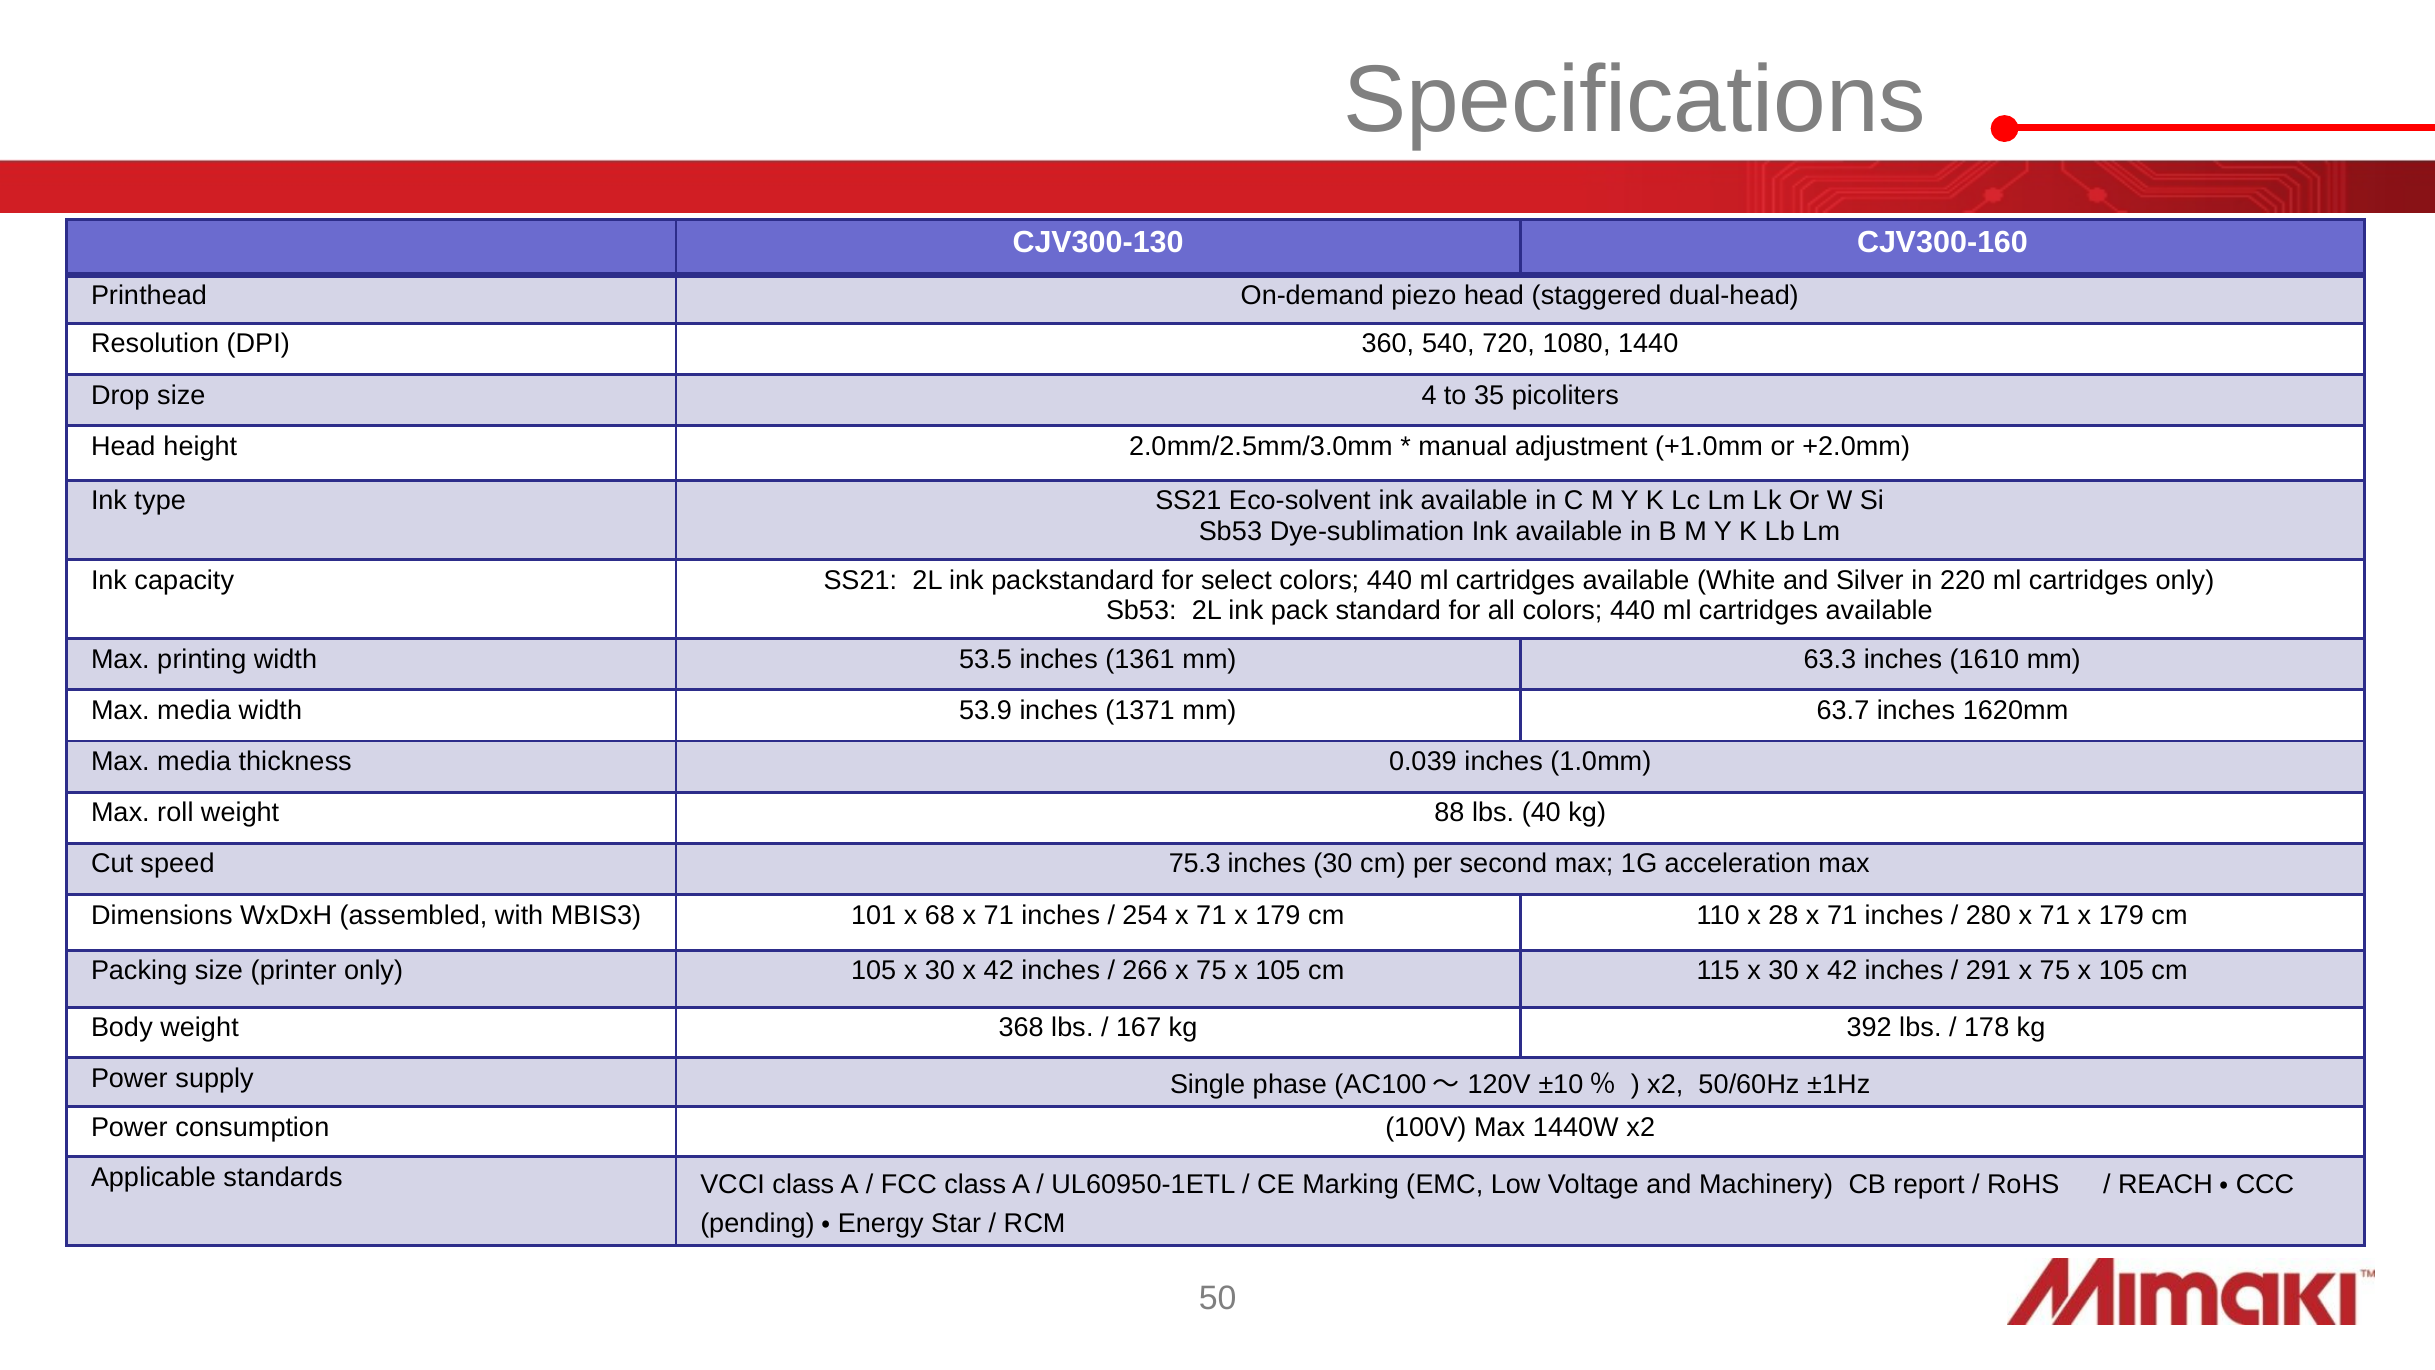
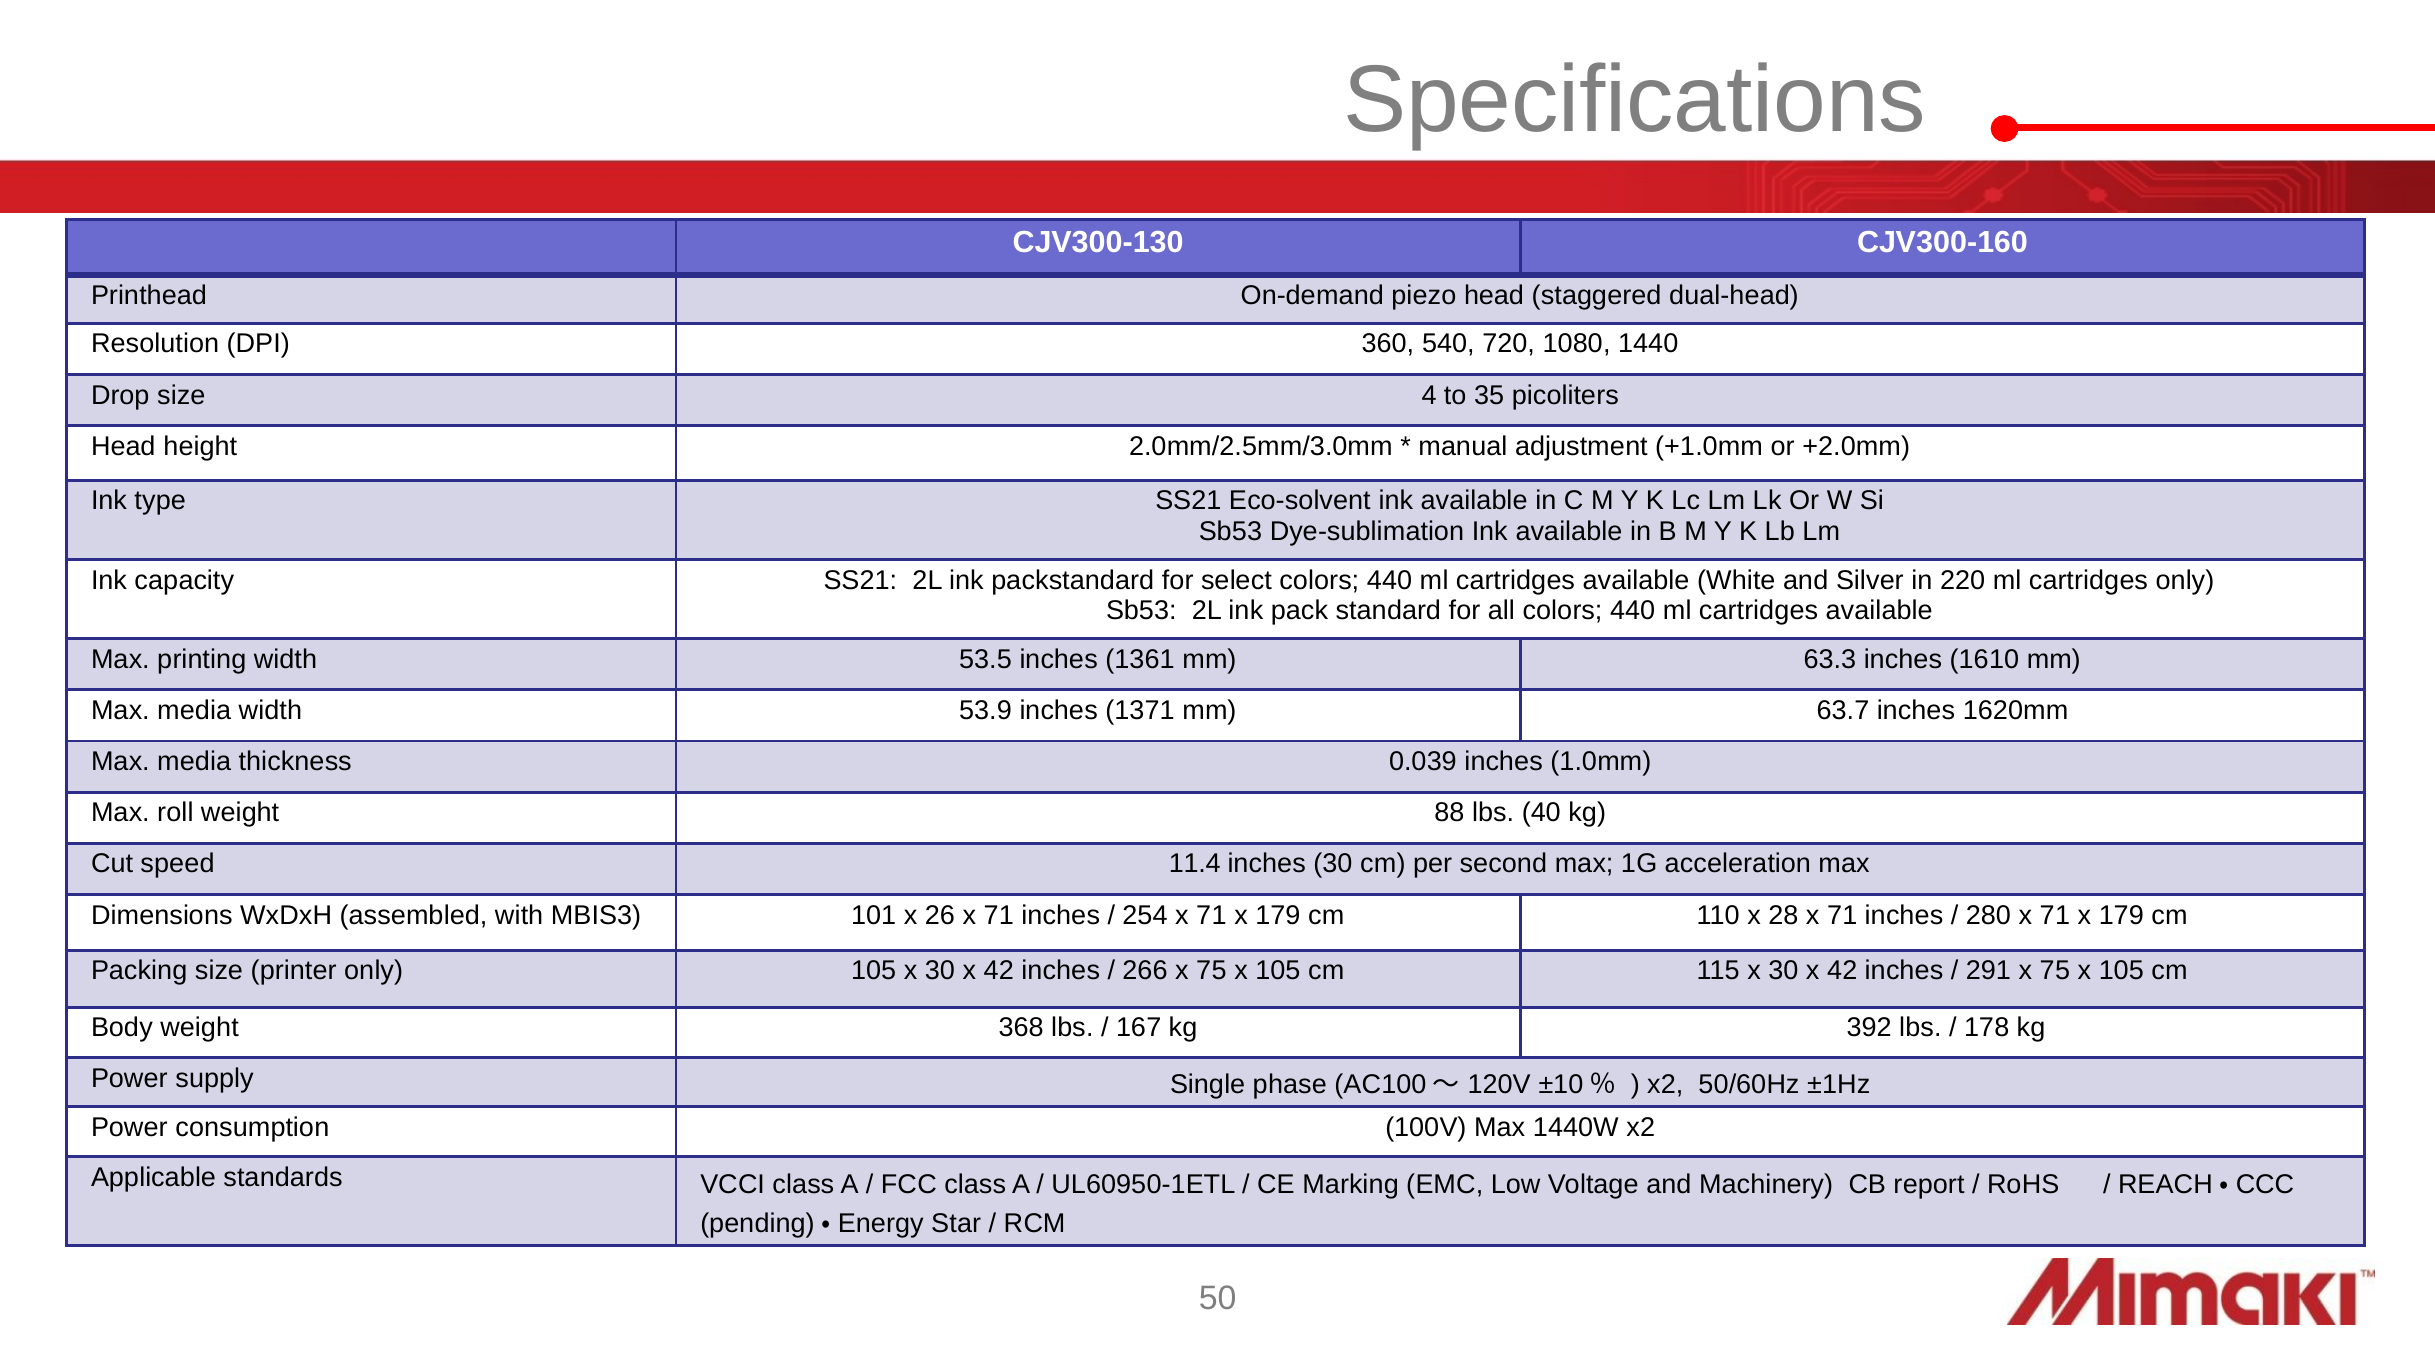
75.3: 75.3 -> 11.4 (1195, 864)
68: 68 -> 26 (940, 915)
